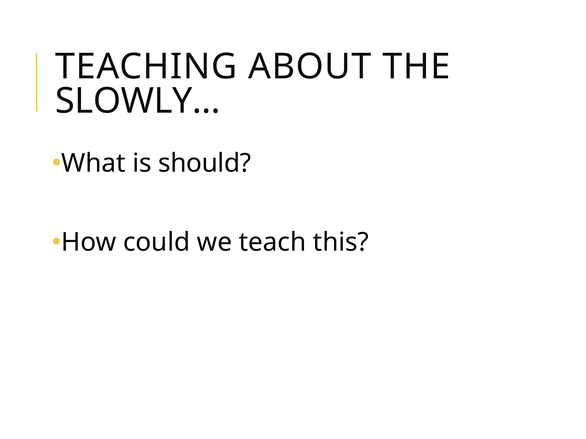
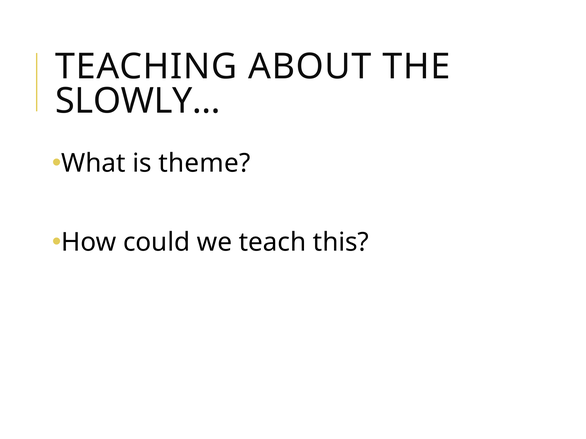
should: should -> theme (204, 163)
